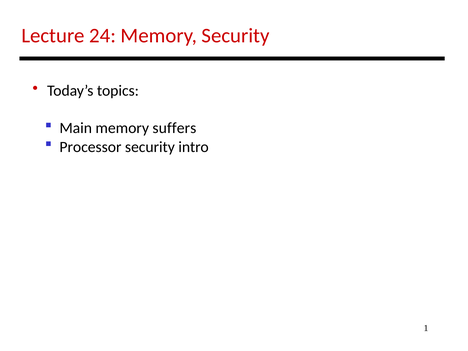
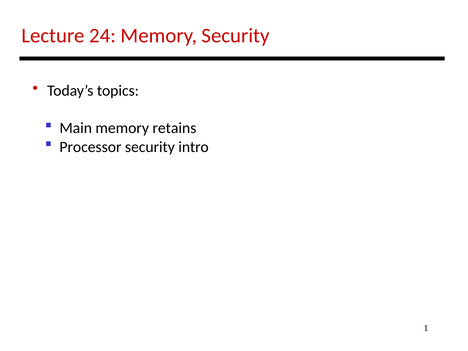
suffers: suffers -> retains (174, 128)
